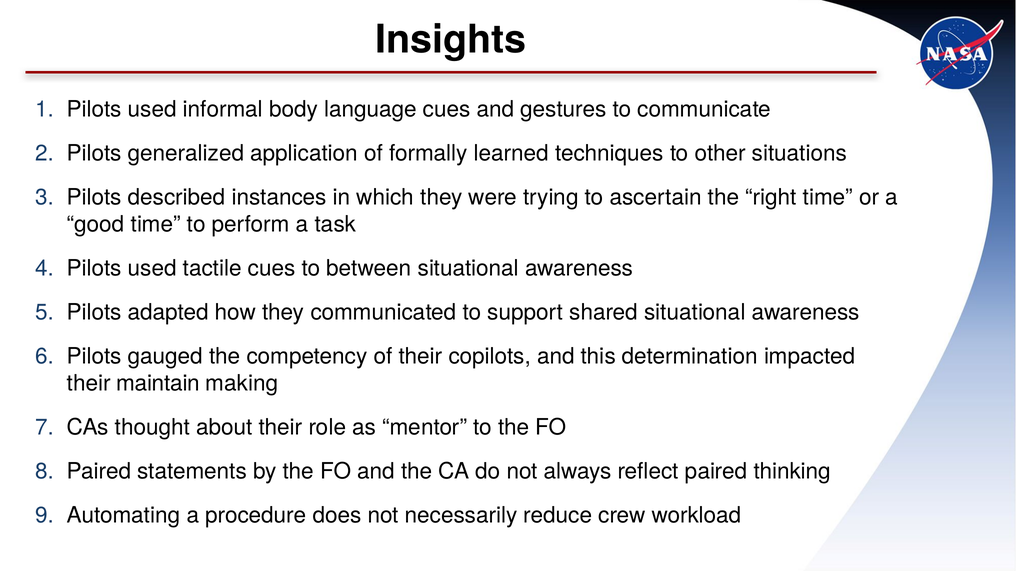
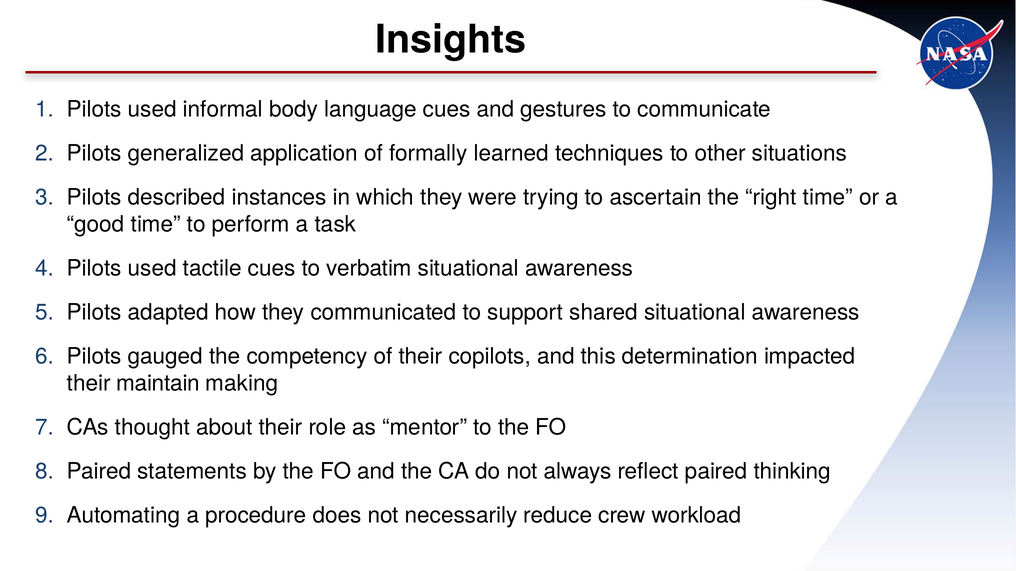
between: between -> verbatim (369, 269)
